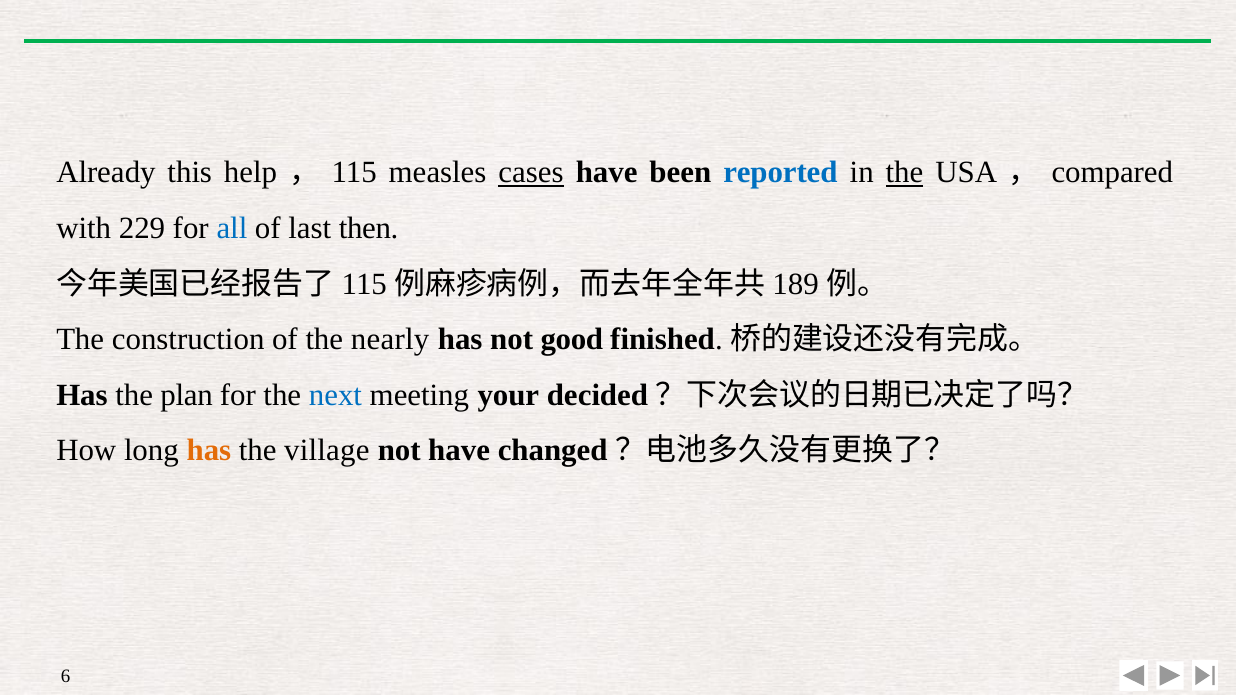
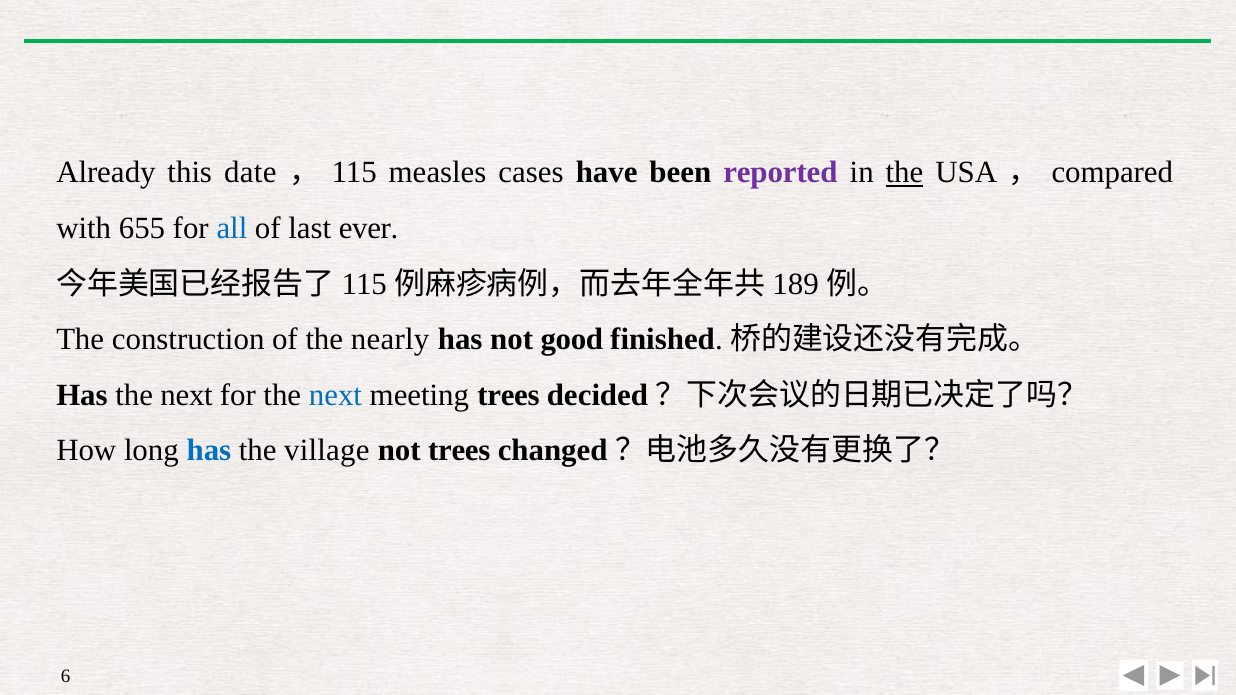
help: help -> date (250, 173)
cases underline: present -> none (531, 173)
reported colour: blue -> purple (780, 173)
229: 229 -> 655 (142, 228)
then: then -> ever (369, 228)
Has the plan: plan -> next (187, 395)
meeting your: your -> trees (508, 395)
has colour: orange -> blue (209, 451)
not have: have -> trees (459, 451)
